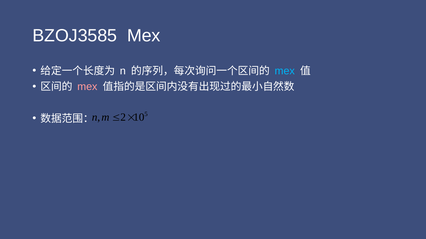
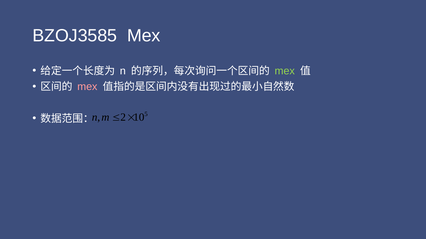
mex colour: light blue -> light green (285, 71)
